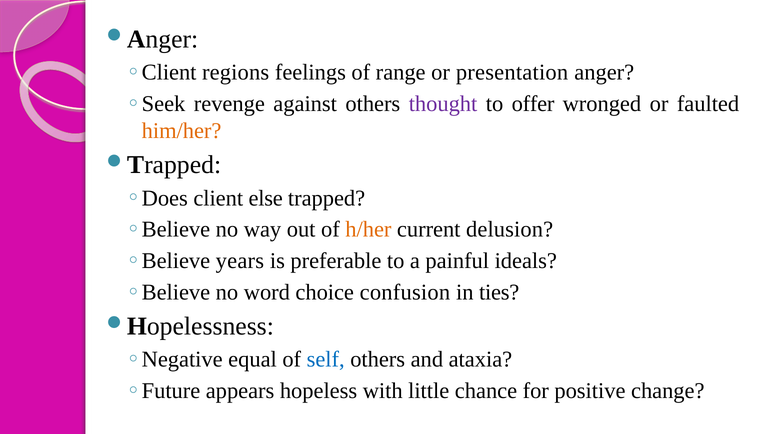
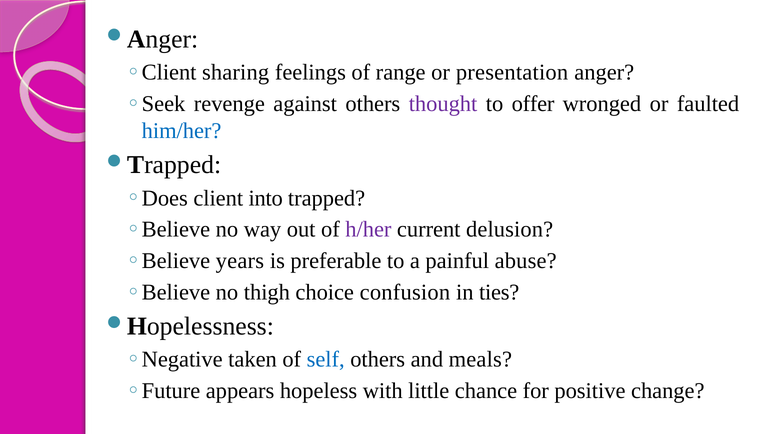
regions: regions -> sharing (236, 72)
him/her colour: orange -> blue (182, 131)
else: else -> into (266, 198)
h/her colour: orange -> purple (368, 229)
ideals: ideals -> abuse (526, 261)
word: word -> thigh (267, 292)
equal: equal -> taken (253, 359)
ataxia: ataxia -> meals (480, 359)
